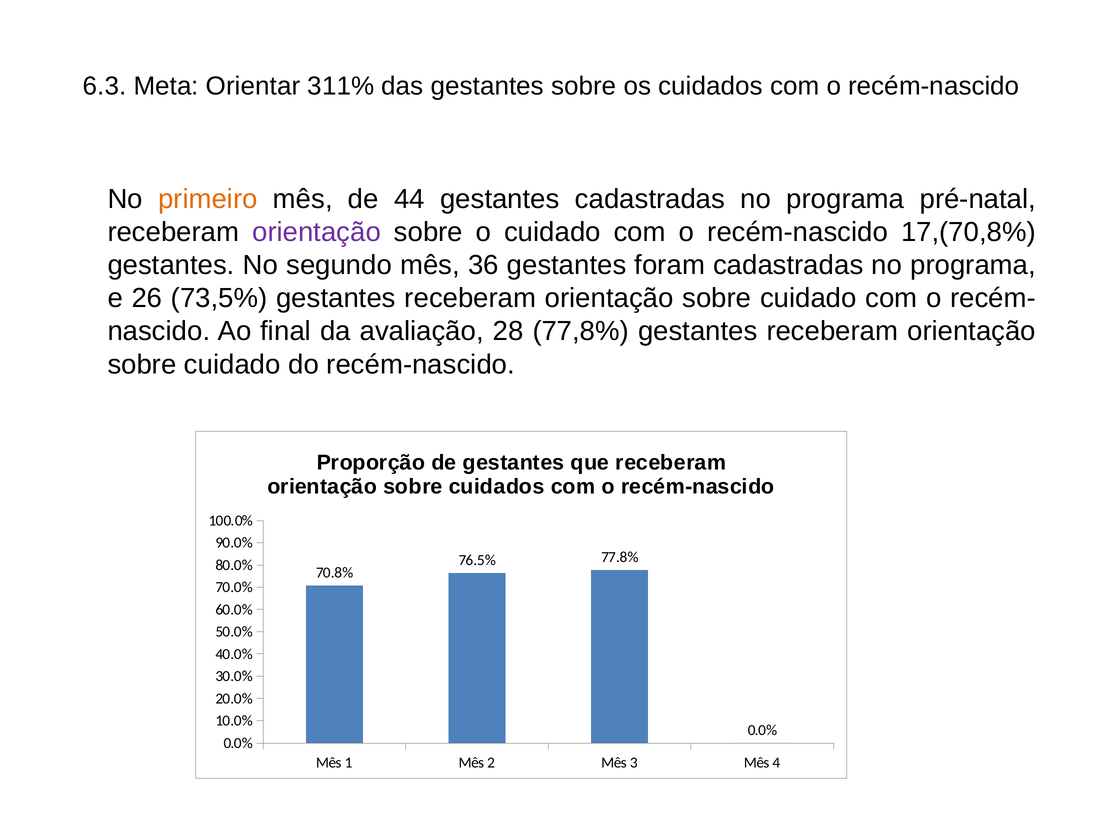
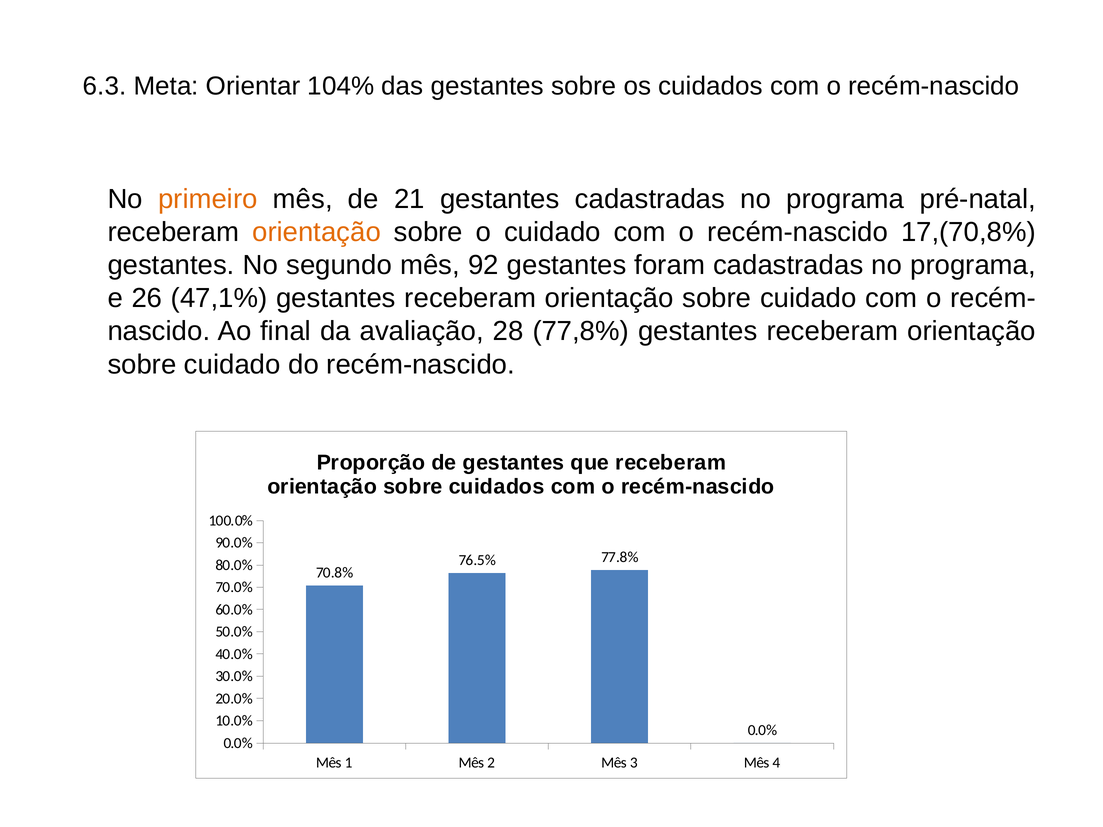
311%: 311% -> 104% (341, 86)
44: 44 -> 21 (409, 199)
orientação colour: purple -> orange (317, 232)
36: 36 -> 92 (483, 265)
73,5%: 73,5% -> 47,1% (219, 298)
